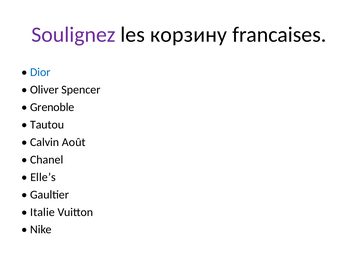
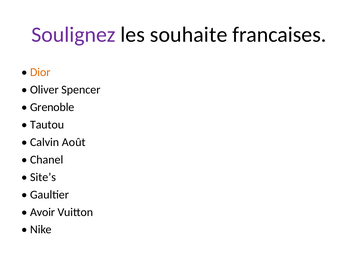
корзину: корзину -> souhaite (189, 35)
Dior colour: blue -> orange (40, 72)
Elle’s: Elle’s -> Site’s (43, 177)
Italie: Italie -> Avoir (43, 212)
